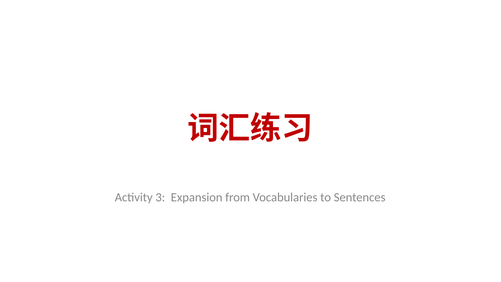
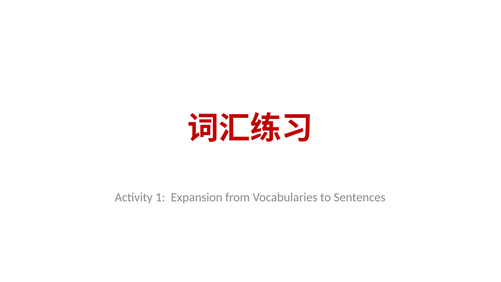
3: 3 -> 1 (160, 197)
